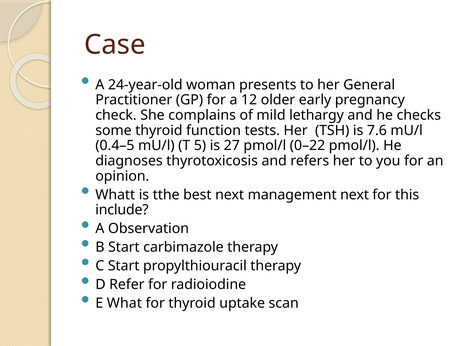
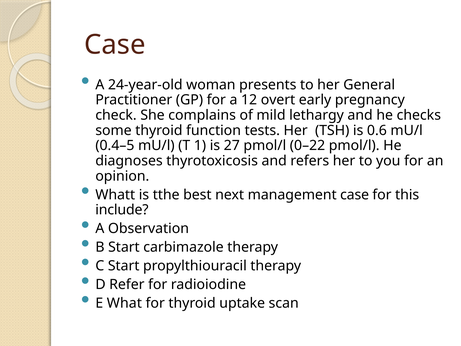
older: older -> overt (278, 100)
7.6: 7.6 -> 0.6 (377, 130)
5: 5 -> 1 (200, 146)
management next: next -> case (355, 195)
